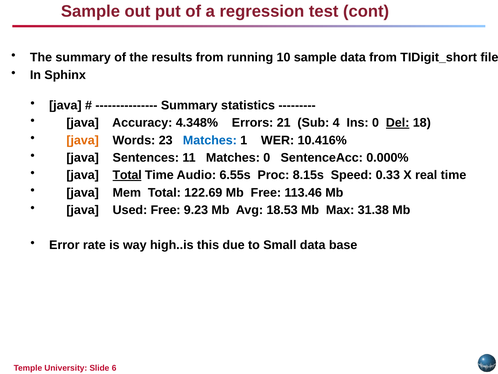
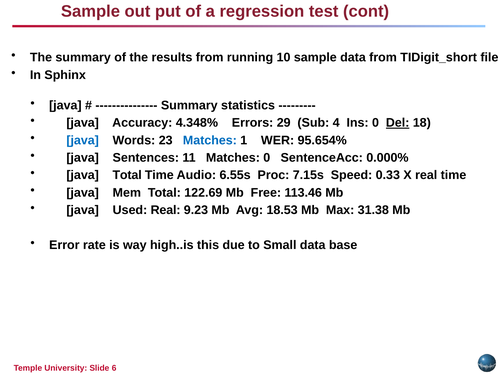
21: 21 -> 29 (284, 123)
java colour: orange -> blue (83, 140)
10.416%: 10.416% -> 95.654% (322, 140)
Total underline: present -> none (127, 175)
8.15s: 8.15s -> 7.15s (308, 175)
Used Free: Free -> Real (166, 210)
